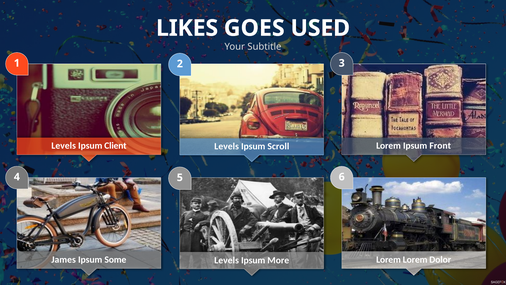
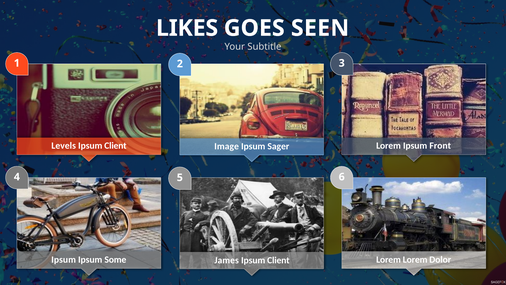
USED: USED -> SEEN (320, 28)
Levels: Levels -> Image (227, 146)
Scroll: Scroll -> Sager (278, 146)
James: James -> Ipsum (64, 259)
Levels: Levels -> James (227, 260)
More: More -> Client (278, 260)
